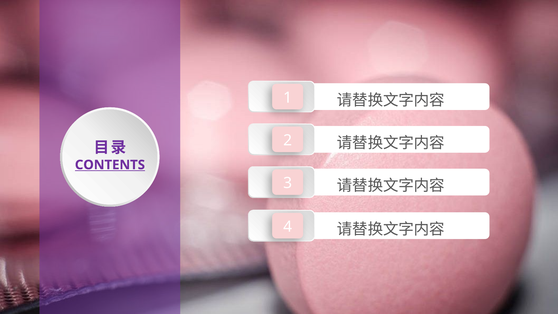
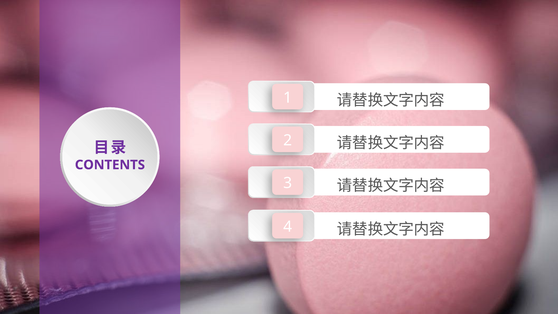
CONTENTS underline: present -> none (110, 165)
